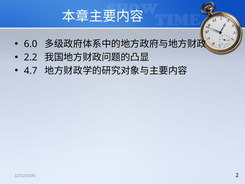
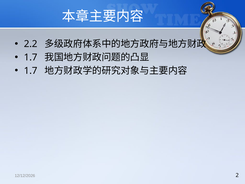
6.0: 6.0 -> 2.2 (31, 44)
2.2: 2.2 -> 1.7 (31, 57)
4.7: 4.7 -> 1.7 (31, 71)
